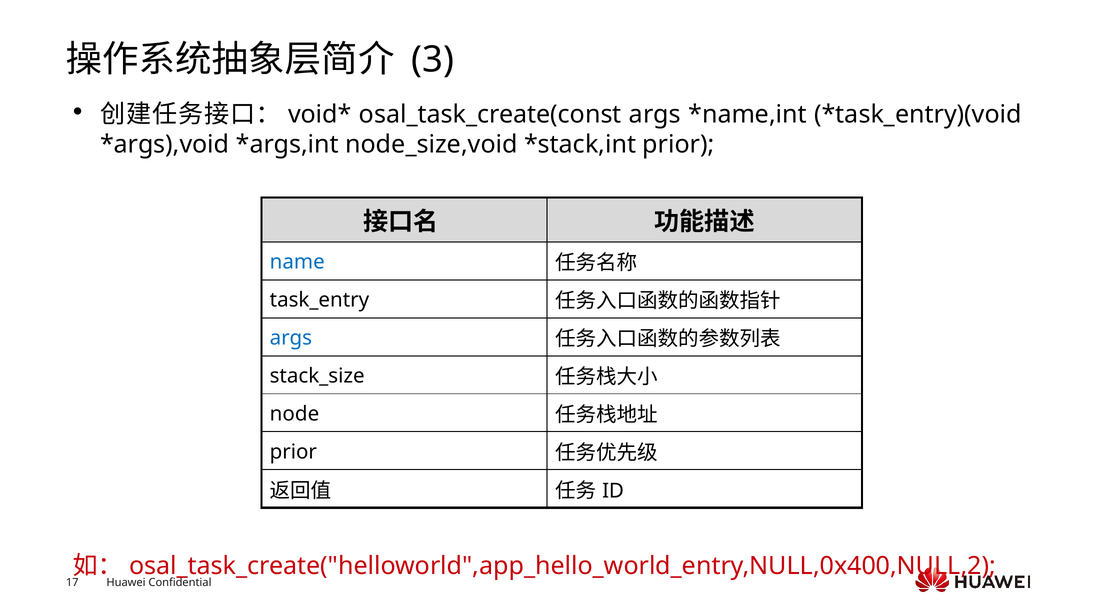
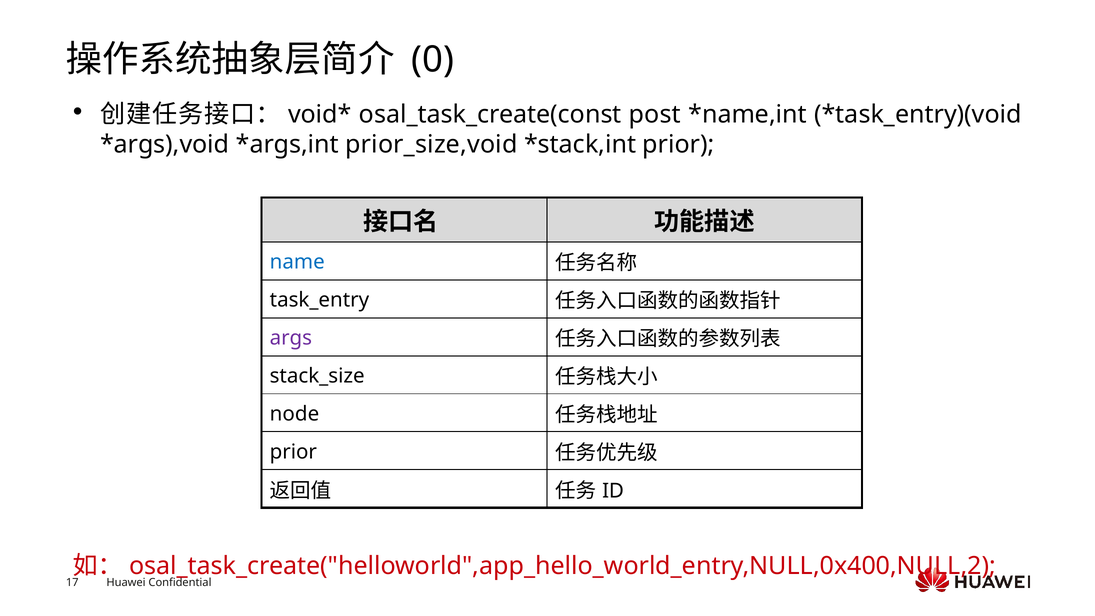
3: 3 -> 0 (433, 60)
osal_task_create(const args: args -> post (655, 114)
node_size,void: node_size,void -> prior_size,void (431, 145)
args colour: blue -> purple (291, 338)
